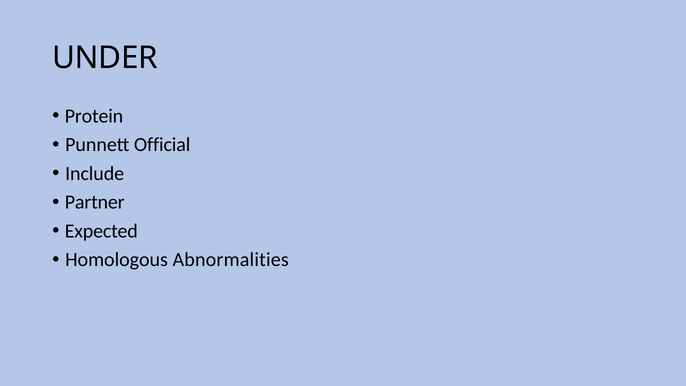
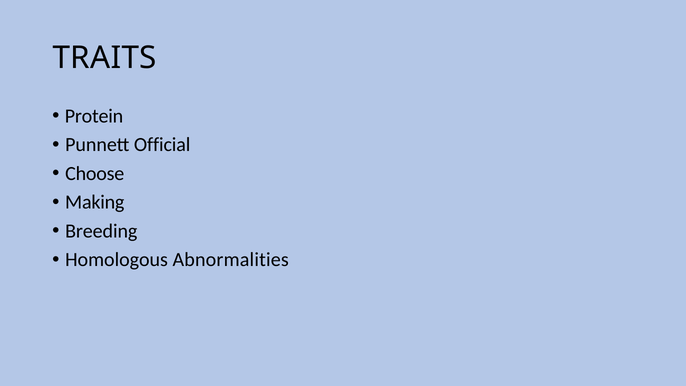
UNDER: UNDER -> TRAITS (105, 58)
Include: Include -> Choose (95, 174)
Partner: Partner -> Making (95, 202)
Expected: Expected -> Breeding (101, 231)
